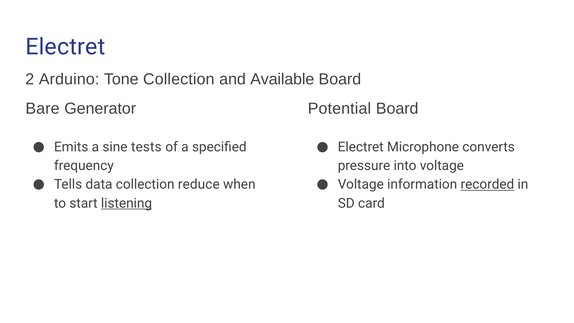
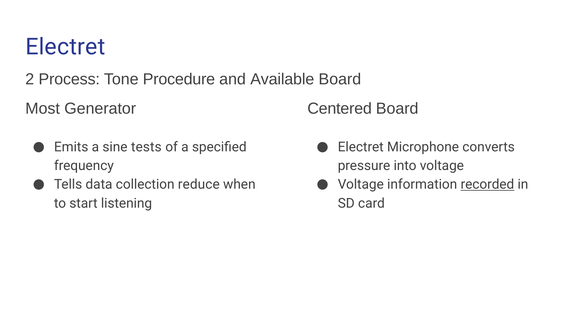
Arduino: Arduino -> Process (69, 79)
Tone Collection: Collection -> Procedure (179, 79)
Bare: Bare -> Most (43, 109)
Potential: Potential -> Centered (340, 109)
listening underline: present -> none (126, 203)
